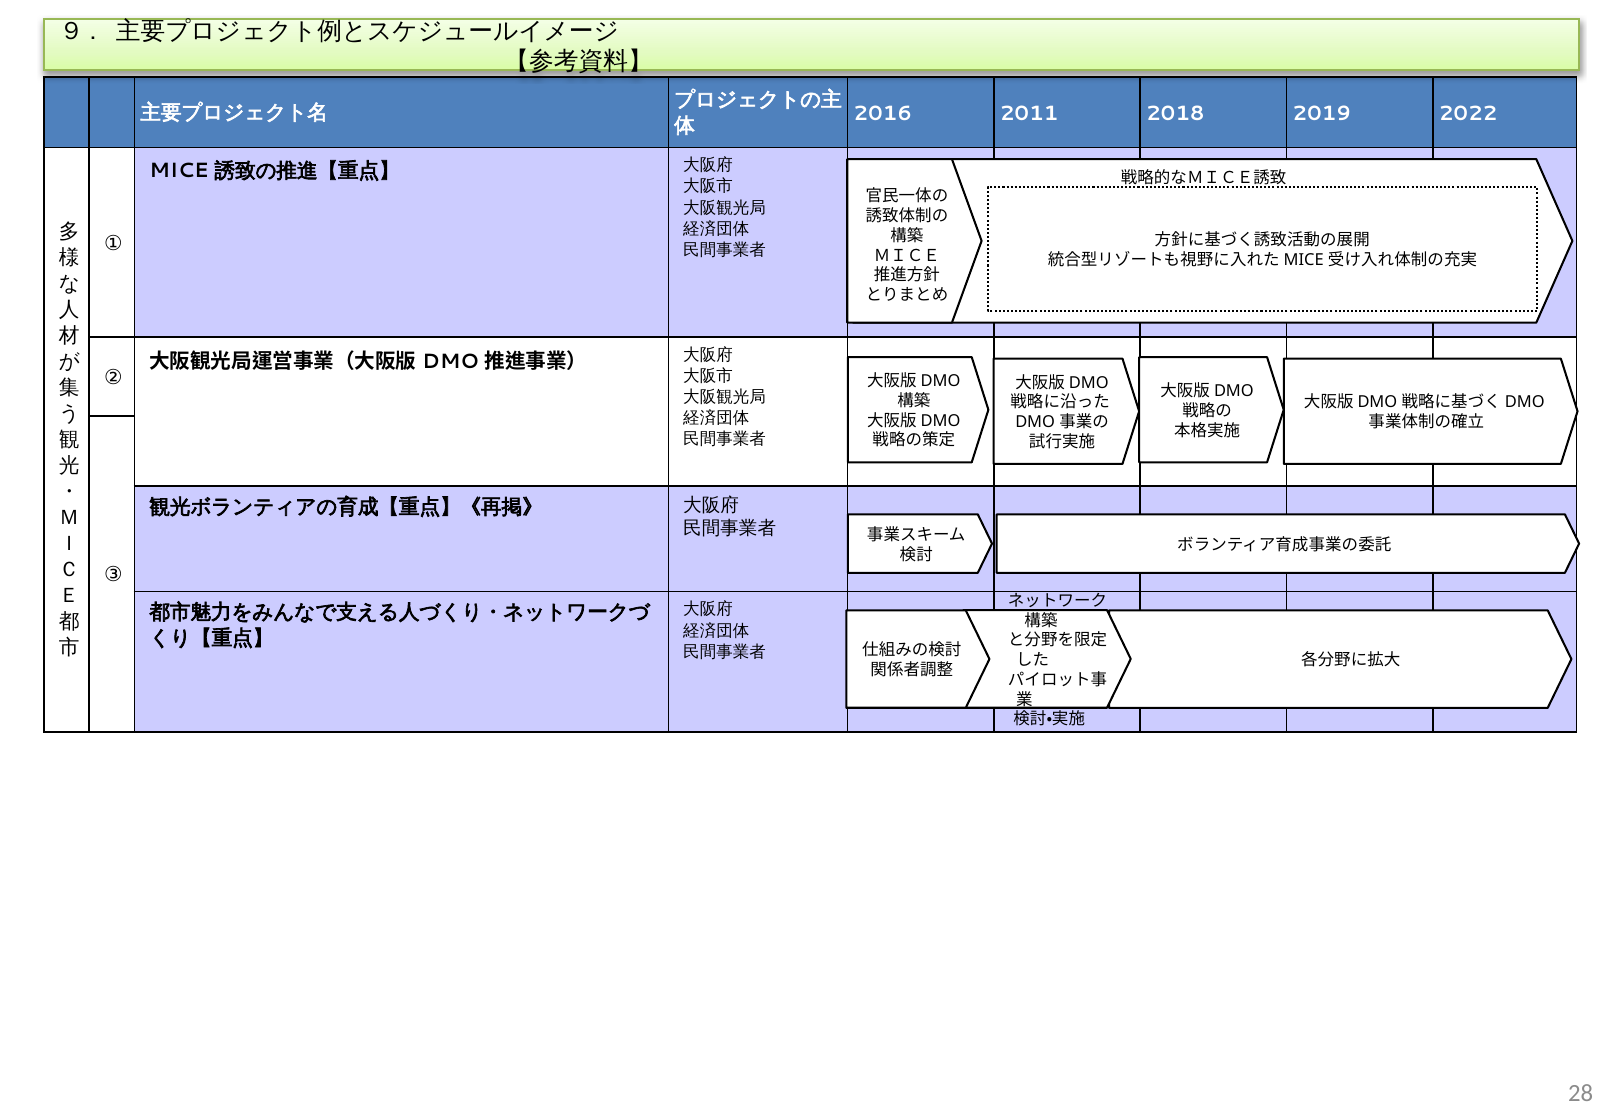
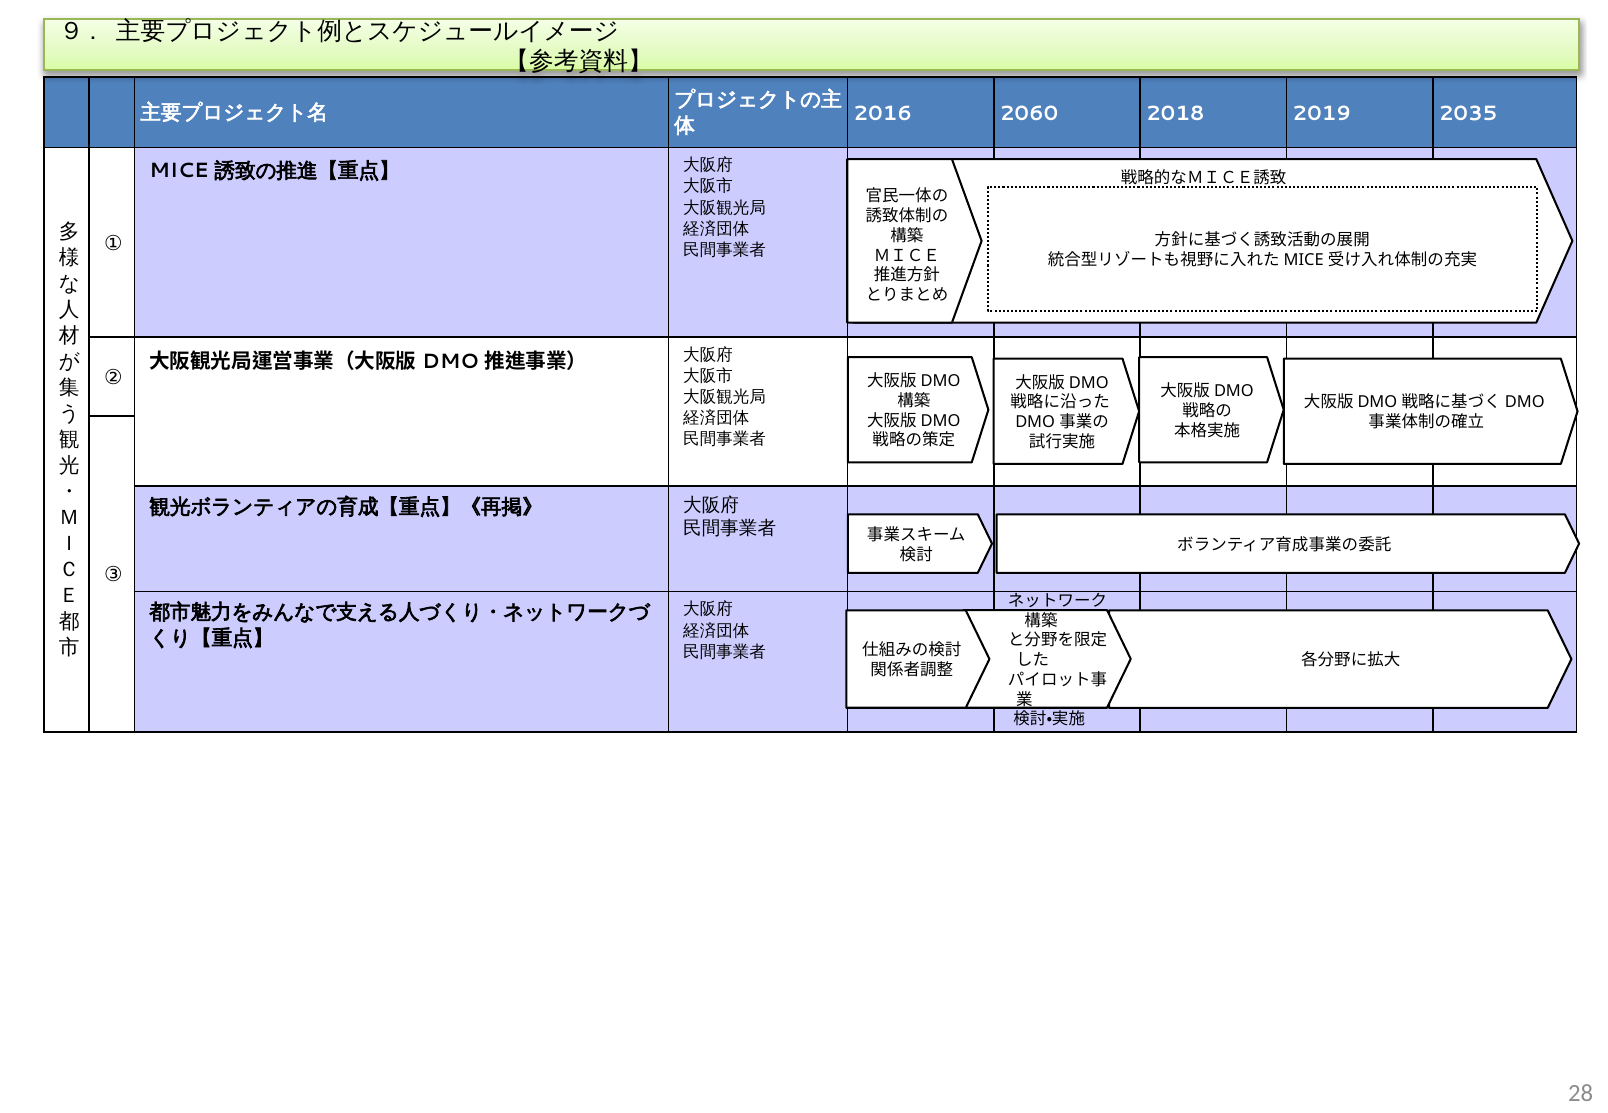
2011: 2011 -> 2060 (1029, 114)
2022: 2022 -> 2035 (1468, 114)
